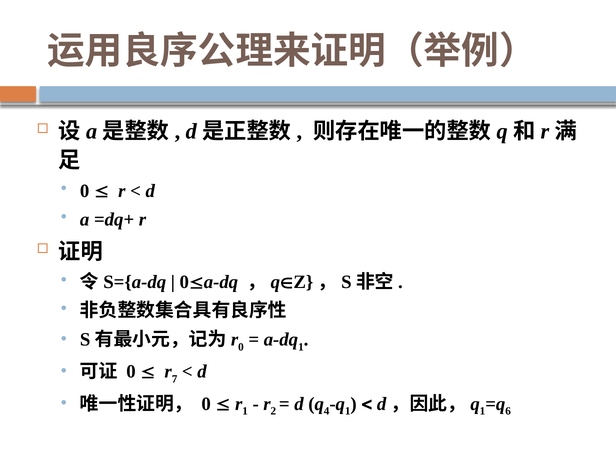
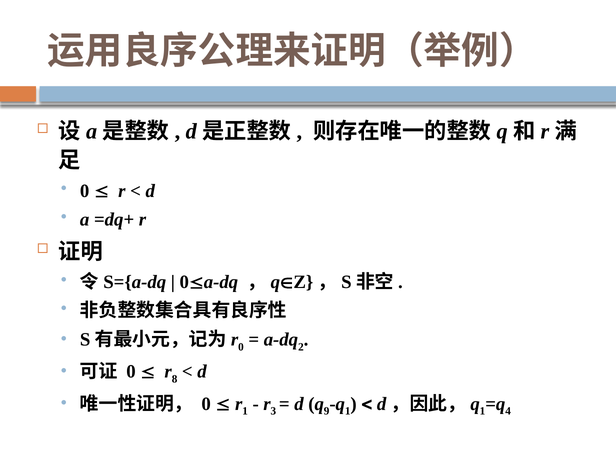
1: 1 -> 2 (301, 347)
7: 7 -> 8 (175, 379)
2: 2 -> 3 (273, 411)
4: 4 -> 9 (327, 411)
6: 6 -> 4 (508, 411)
